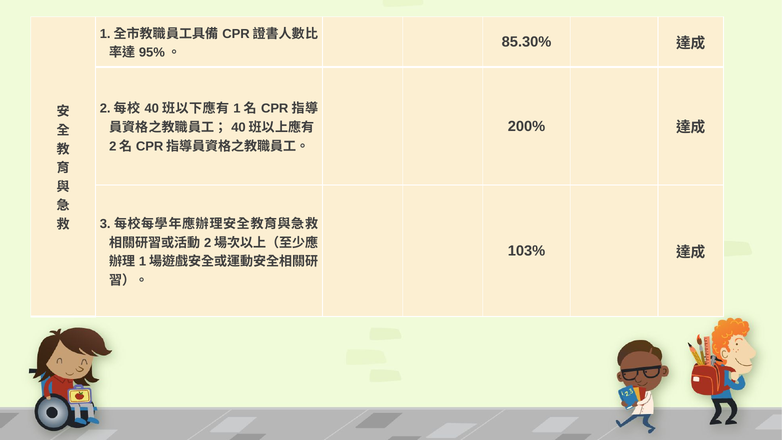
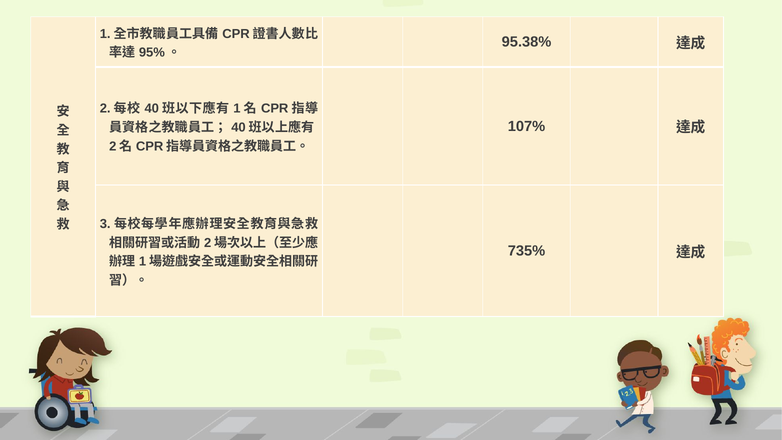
85.30%: 85.30% -> 95.38% (527, 42)
200%: 200% -> 107% (527, 126)
103%: 103% -> 735% (527, 251)
